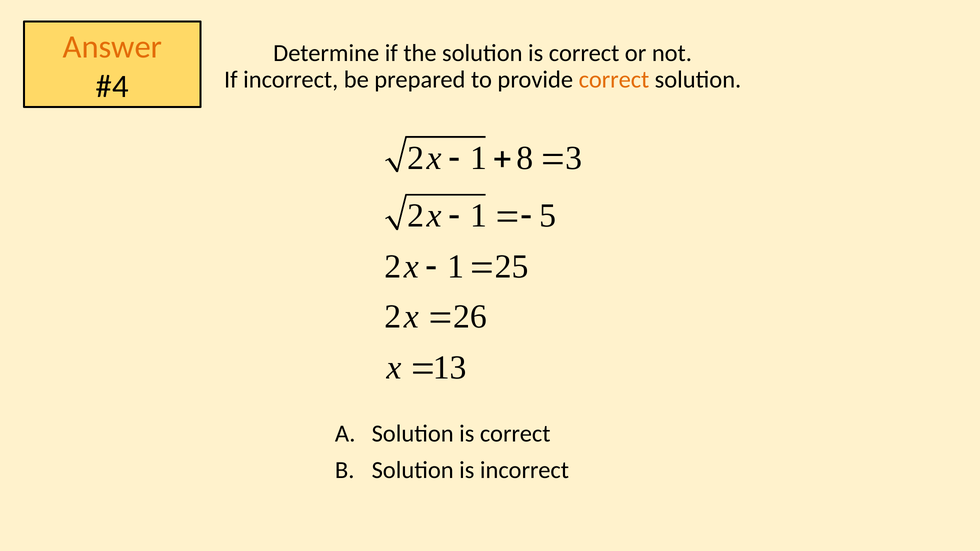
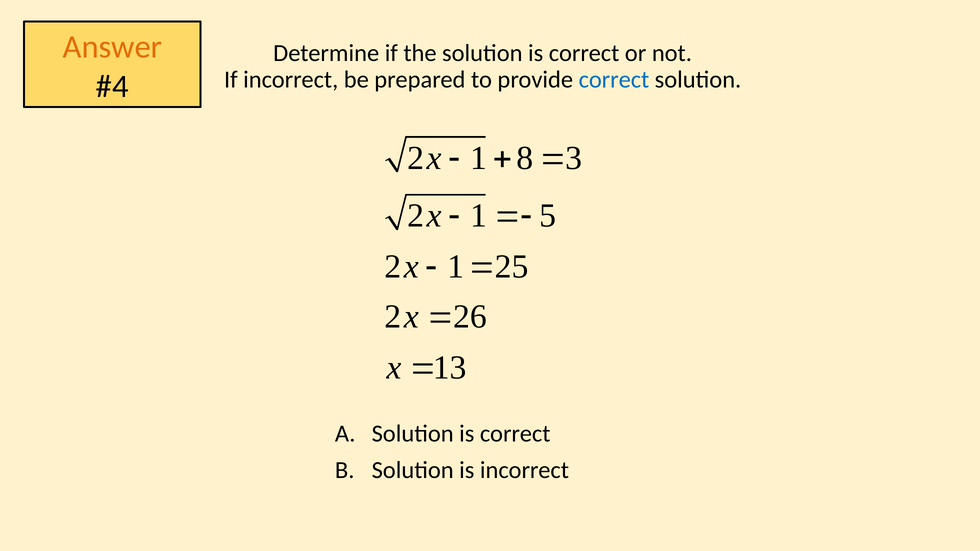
correct colour: orange -> blue (614, 80)
